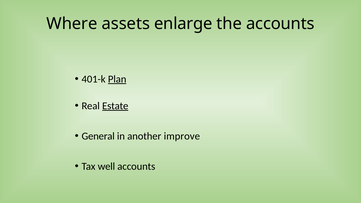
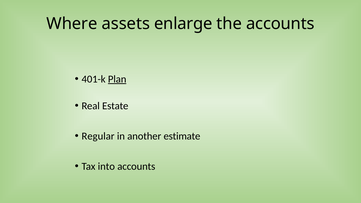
Estate underline: present -> none (115, 106)
General: General -> Regular (98, 136)
improve: improve -> estimate (182, 136)
well: well -> into (106, 166)
